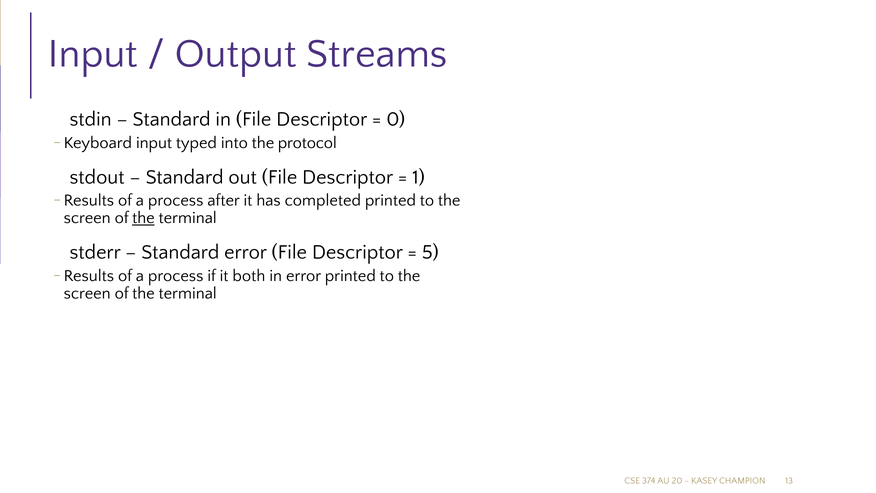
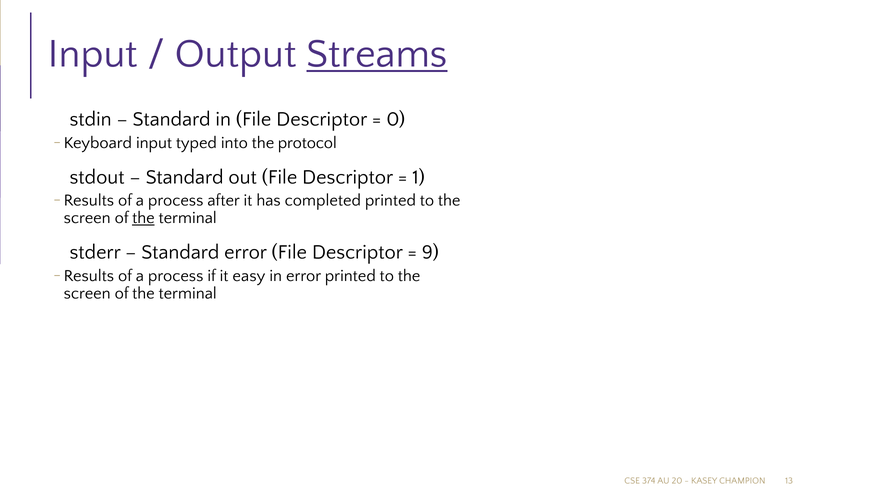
Streams underline: none -> present (377, 54)
5: 5 -> 9 (430, 252)
both: both -> easy (249, 276)
